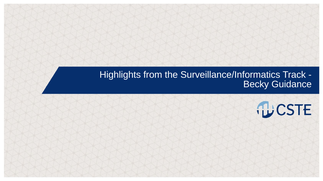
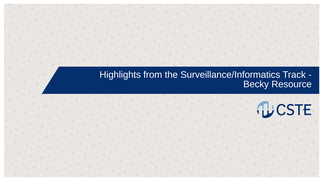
Guidance: Guidance -> Resource (292, 85)
